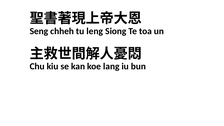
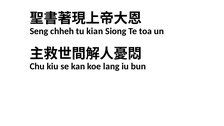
leng: leng -> kian (95, 31)
